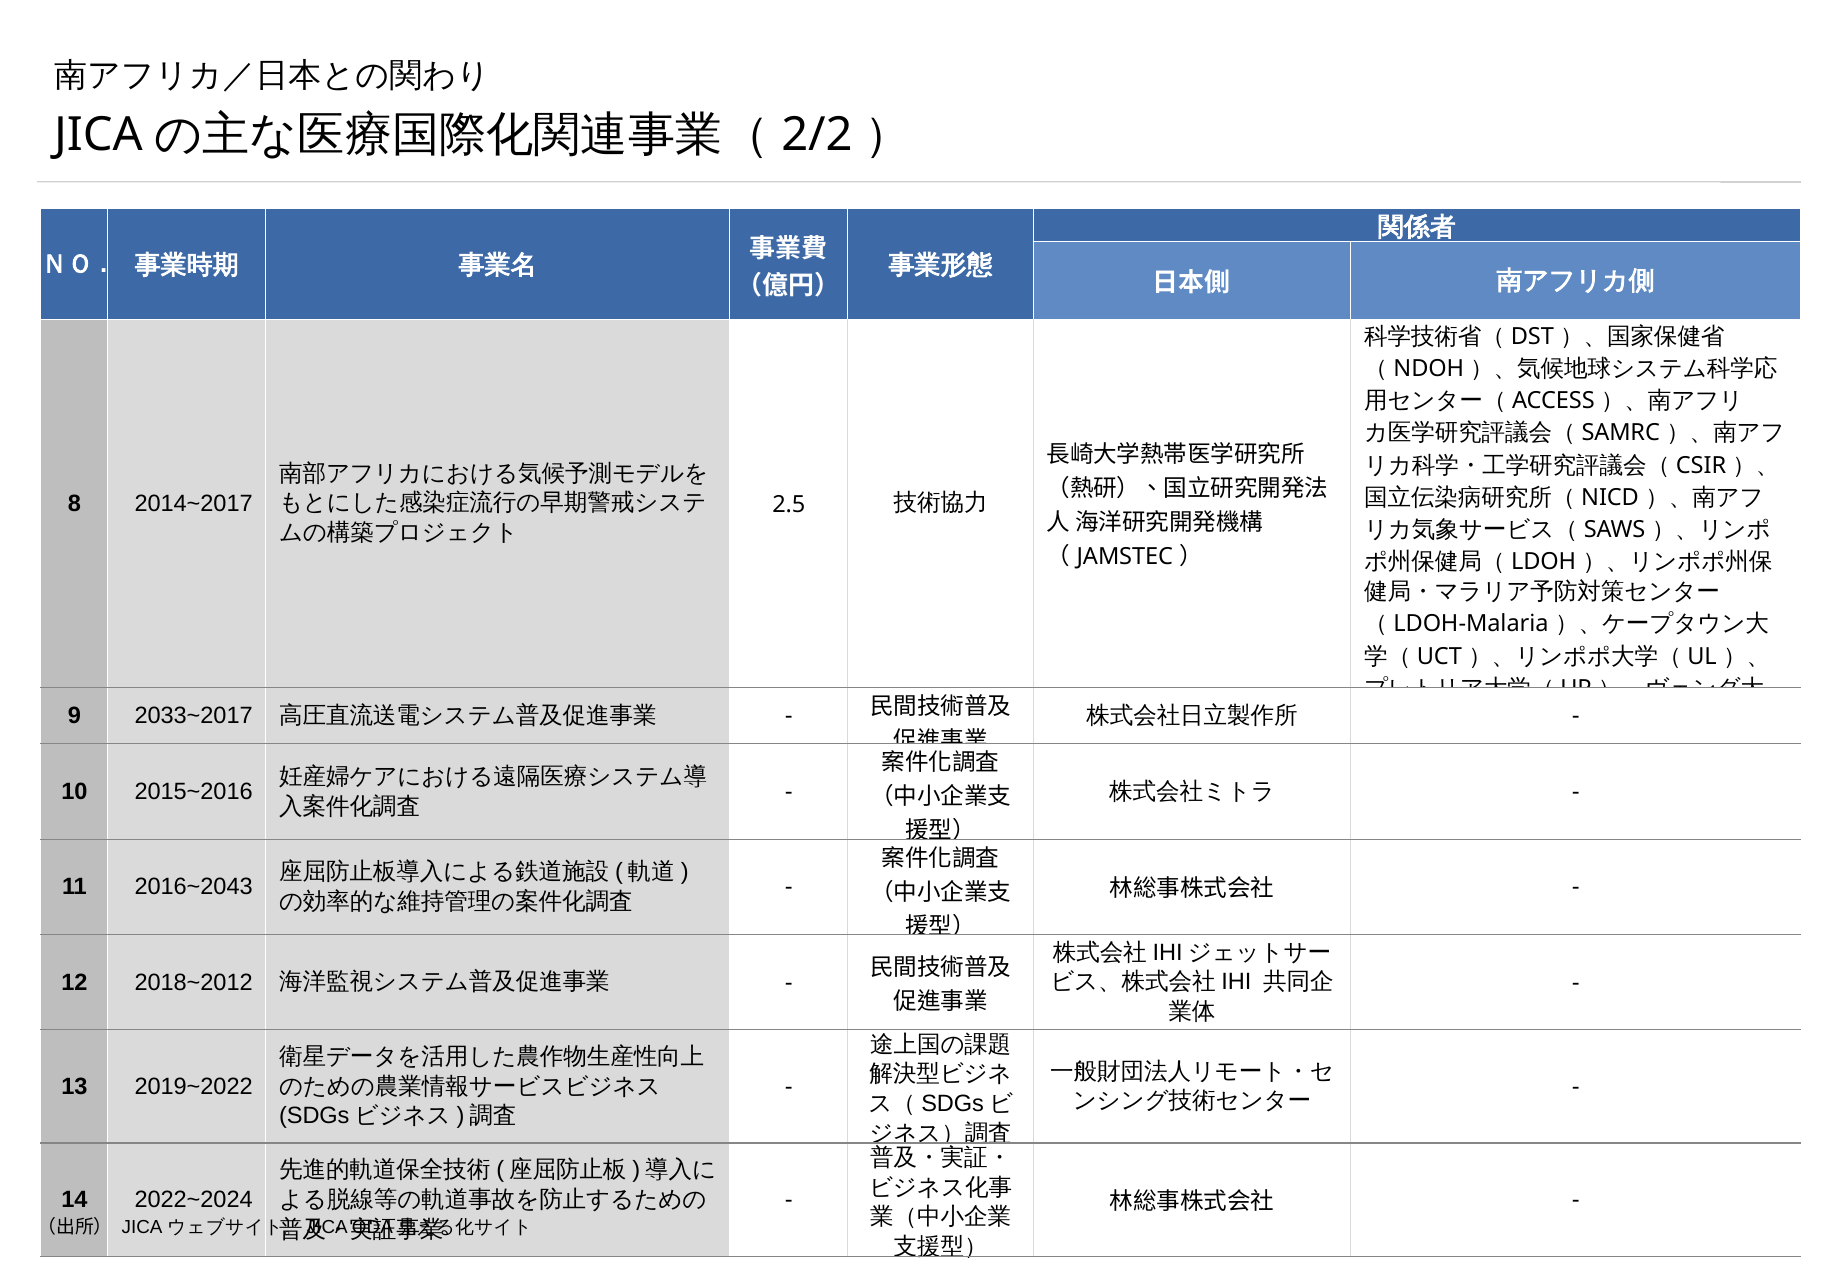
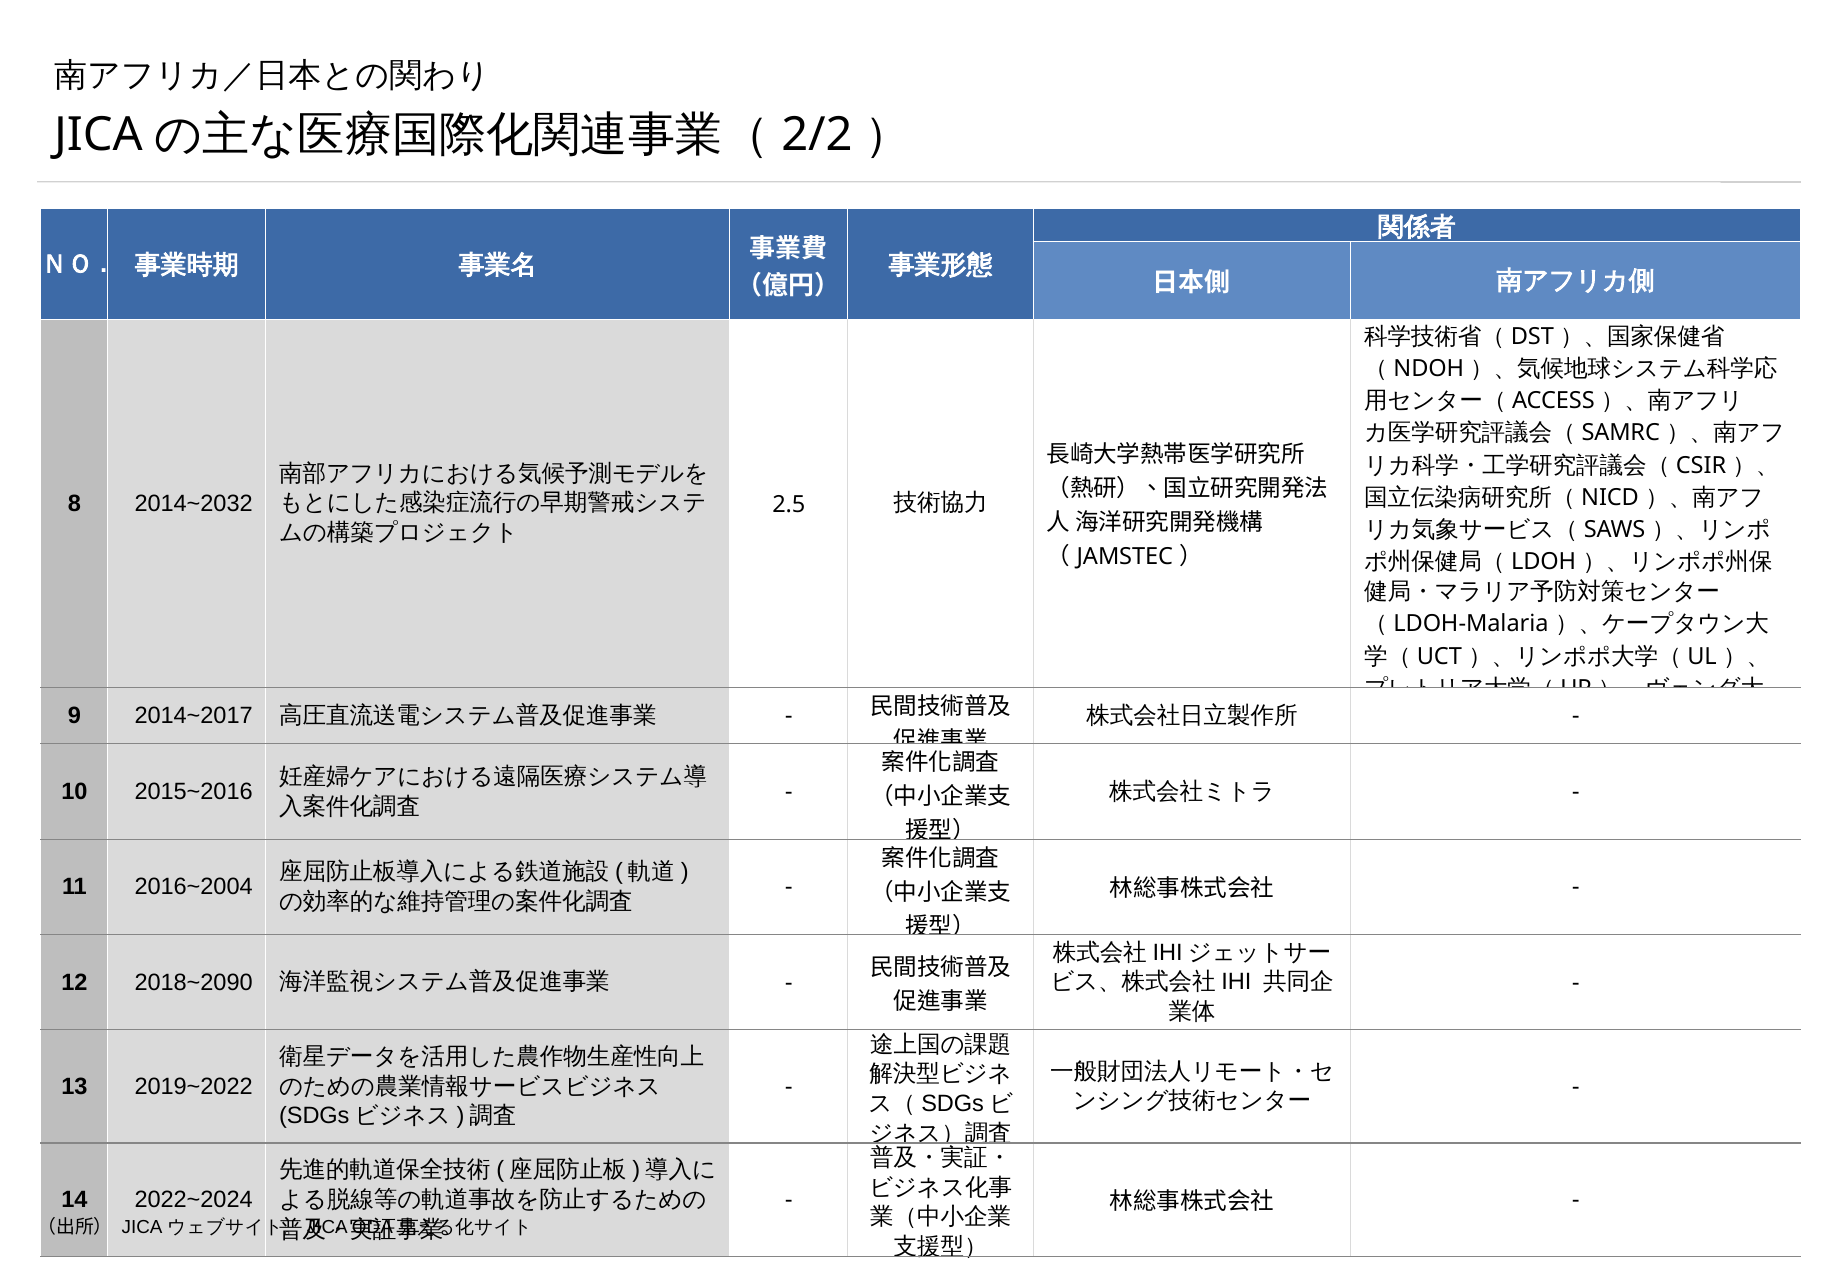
2014~2017: 2014~2017 -> 2014~2032 (194, 504)
2033~2017: 2033~2017 -> 2014~2017 (194, 716)
2016~2043: 2016~2043 -> 2016~2004 (194, 887)
2018~2012: 2018~2012 -> 2018~2090 (194, 983)
